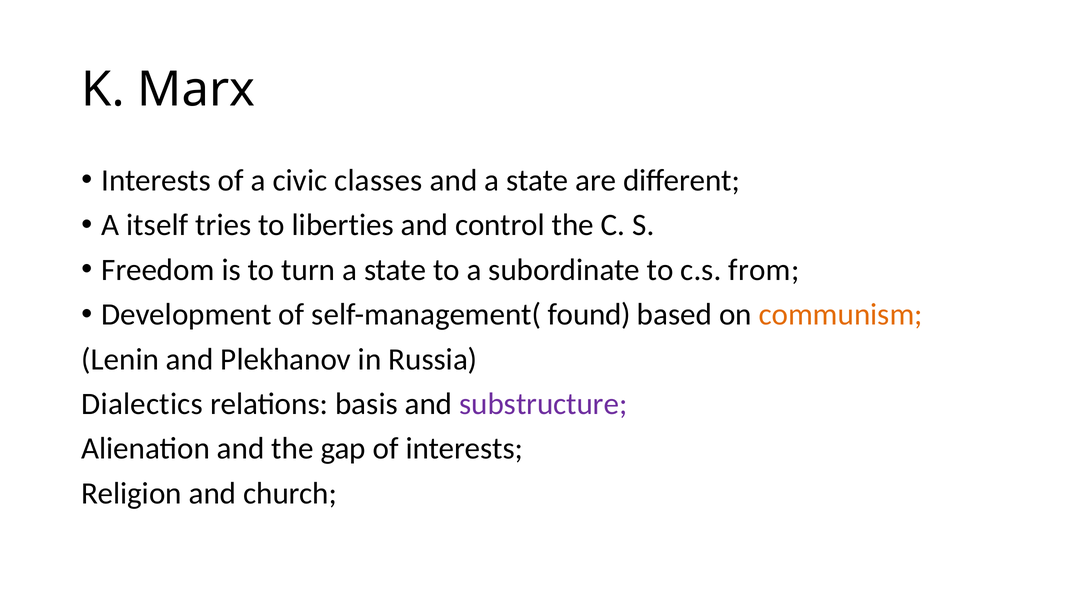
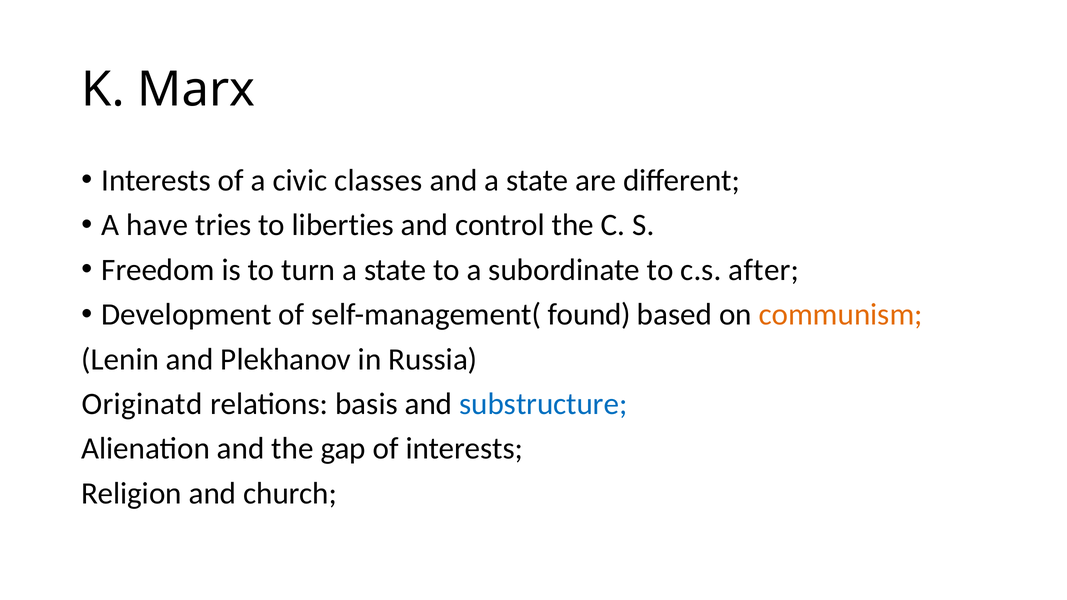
itself: itself -> have (157, 225)
from: from -> after (764, 270)
Dialectics: Dialectics -> Originatd (142, 404)
substructure colour: purple -> blue (543, 404)
